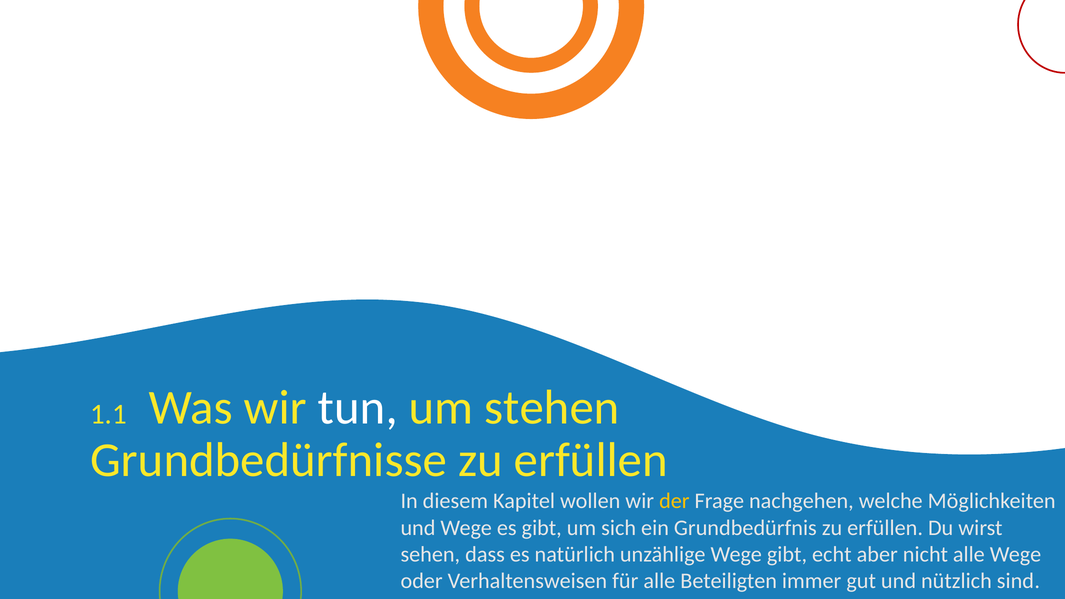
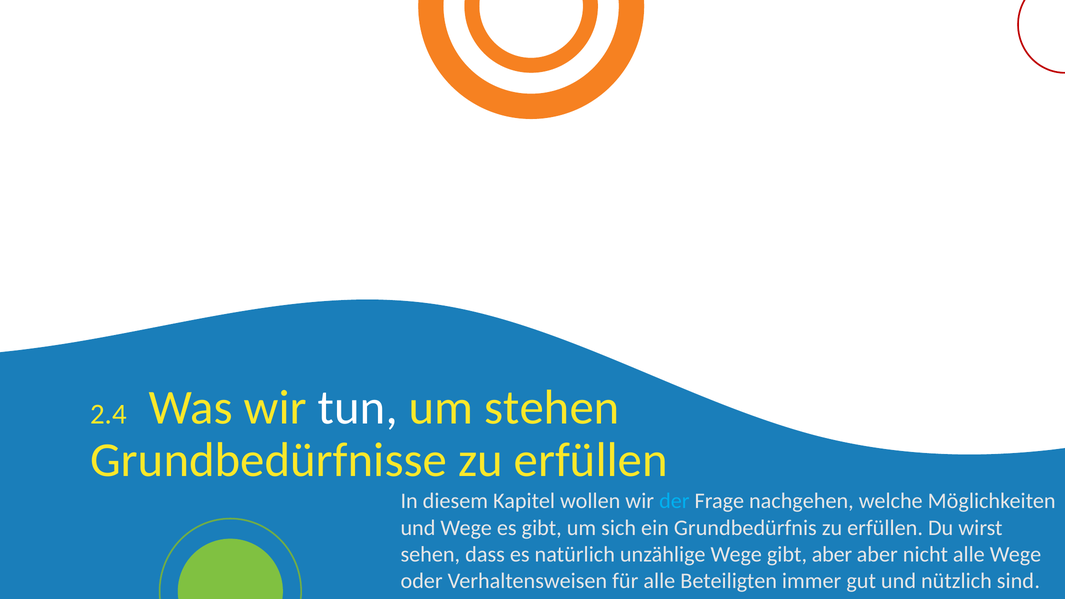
1.1: 1.1 -> 2.4 (108, 414)
der colour: yellow -> light blue (674, 501)
gibt echt: echt -> aber (832, 554)
